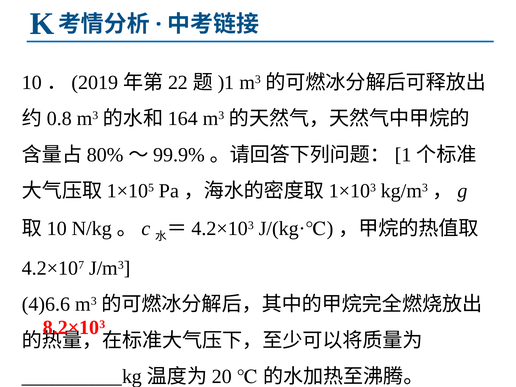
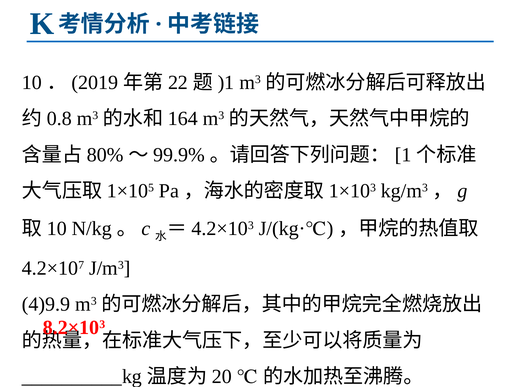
4)6.6: 4)6.6 -> 4)9.9 (46, 304)
